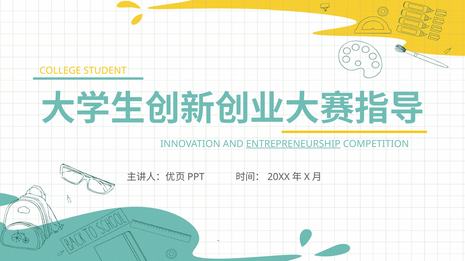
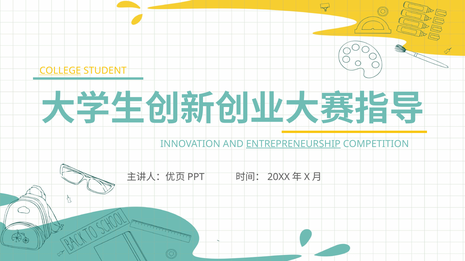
COLLEGE underline: none -> present (60, 71)
